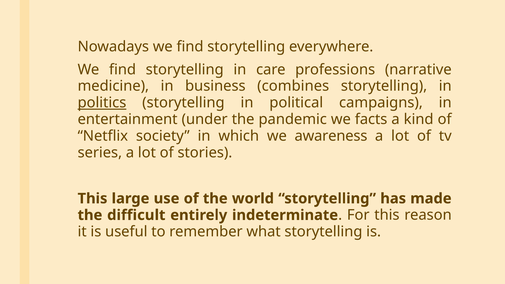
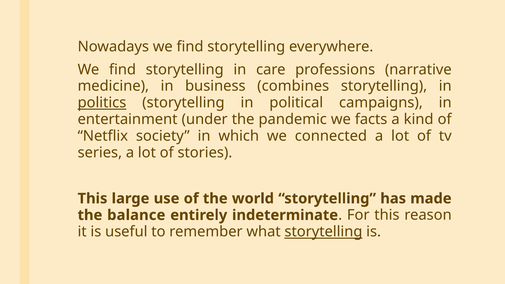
awareness: awareness -> connected (331, 136)
difficult: difficult -> balance (136, 215)
storytelling underline: none -> present (323, 232)
